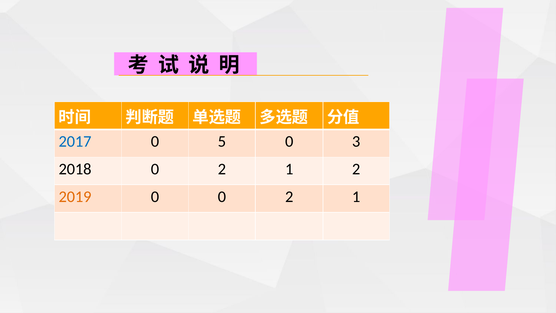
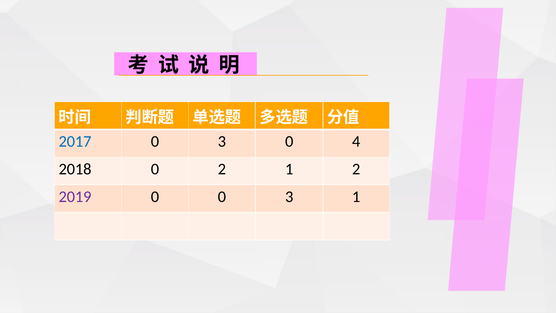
5: 5 -> 3 (222, 142)
3: 3 -> 4 (356, 142)
2019 colour: orange -> purple (75, 197)
0 0 2: 2 -> 3 (289, 197)
